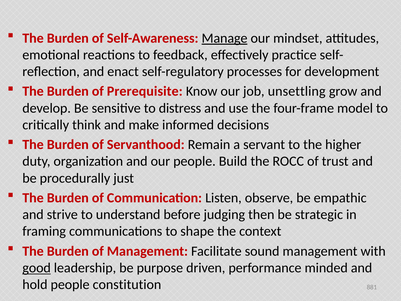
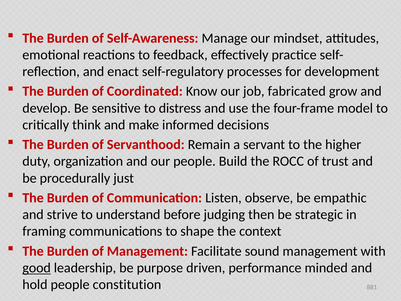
Manage underline: present -> none (225, 38)
Prerequisite: Prerequisite -> Coordinated (145, 91)
unsettling: unsettling -> fabricated (297, 91)
